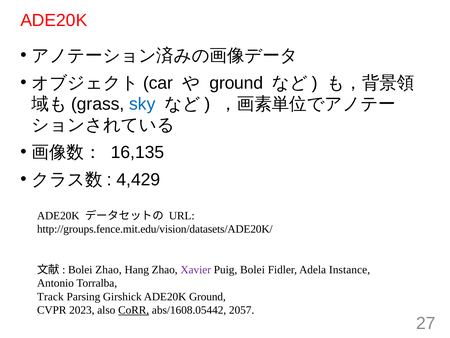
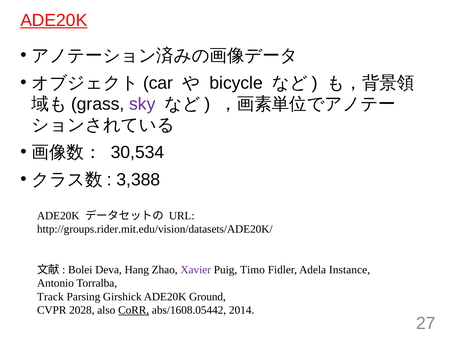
ADE20K underline: none -> present (54, 20)
ground: ground -> bicycle (236, 83)
sky colour: blue -> purple (142, 104)
16,135: 16,135 -> 30,534 (138, 152)
4,429: 4,429 -> 3,388 (138, 179)
http://groups.fence.mit.edu/vision/datasets/ADE20K/: http://groups.fence.mit.edu/vision/datasets/ADE20K/ -> http://groups.rider.mit.edu/vision/datasets/ADE20K/ (155, 229)
Bolei Zhao: Zhao -> Deva (109, 269)
Puig Bolei: Bolei -> Timo (252, 269)
2023: 2023 -> 2028 (82, 310)
2057: 2057 -> 2014 (242, 310)
